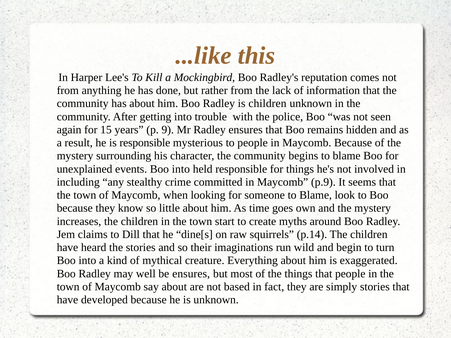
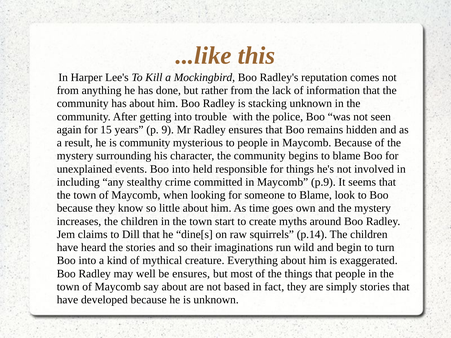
is children: children -> stacking (267, 104)
is responsible: responsible -> community (145, 143)
